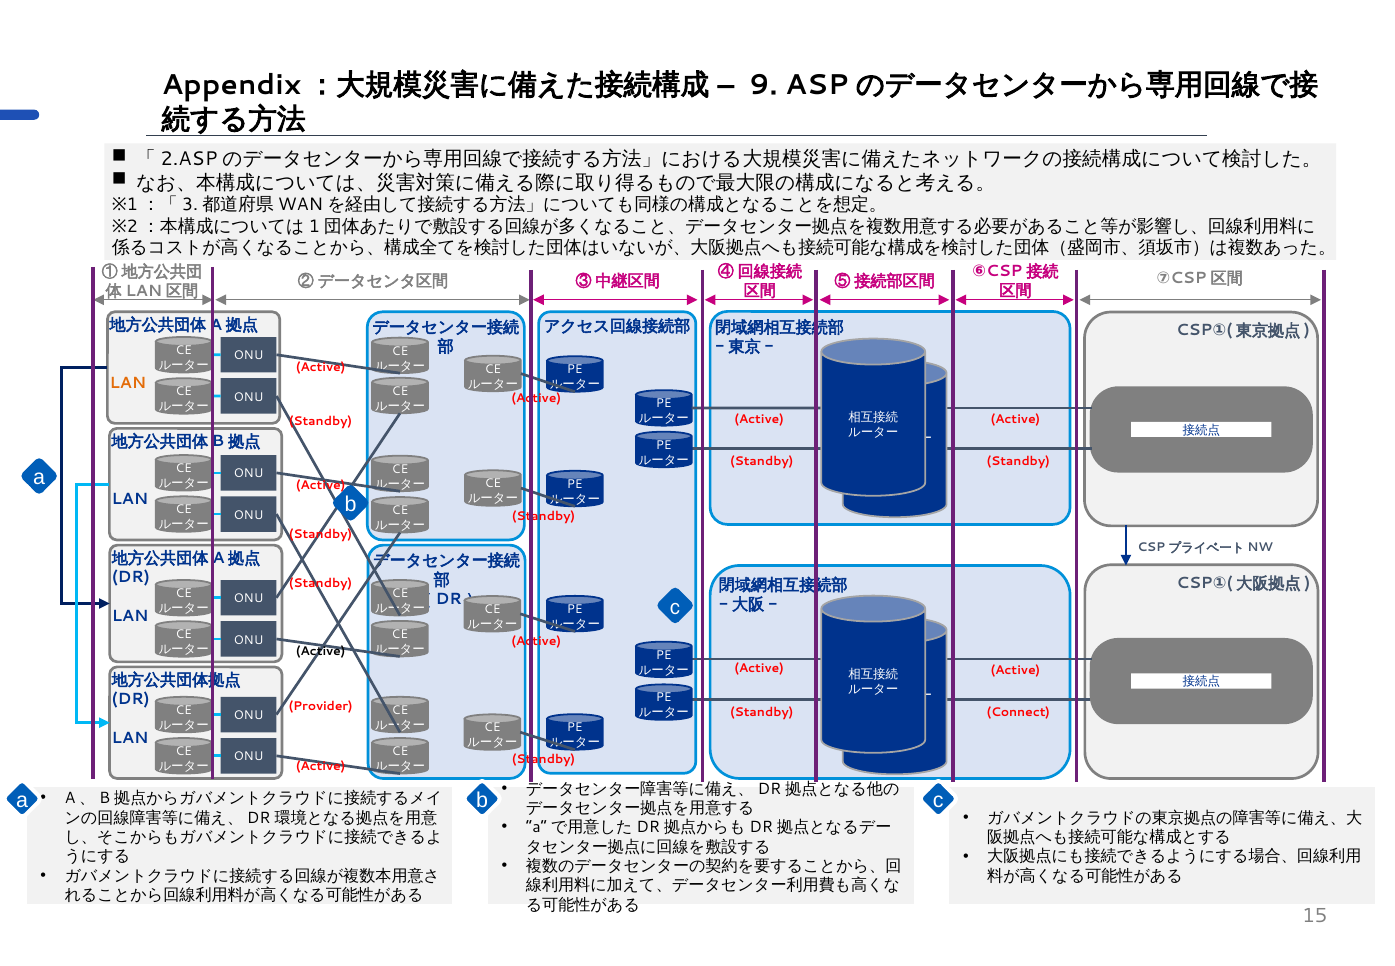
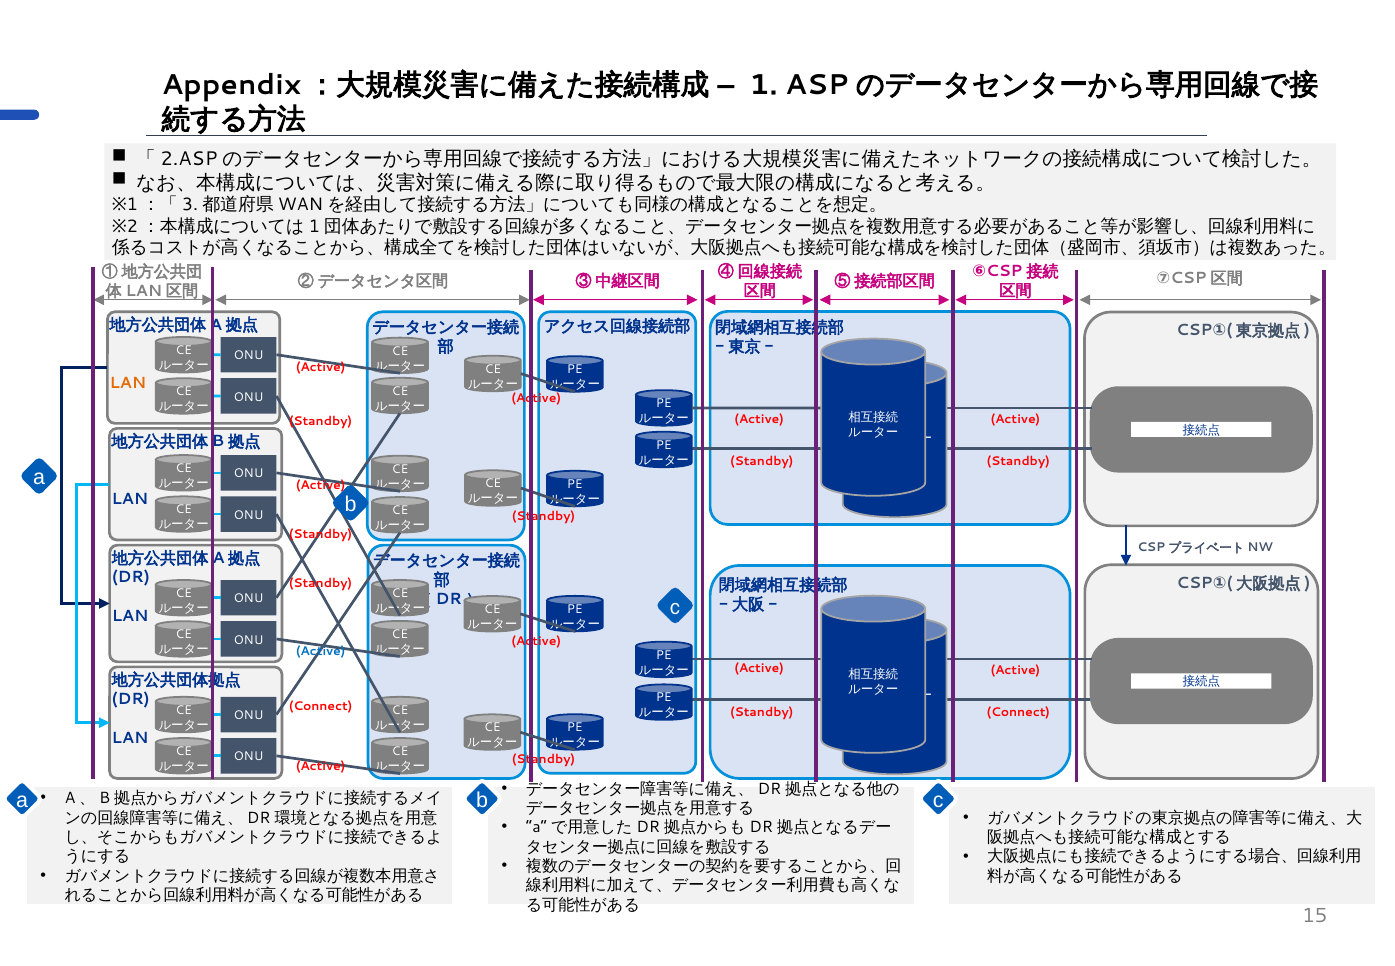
9: 9 -> 1 (763, 85)
Active colour: black -> blue (321, 651)
Provider: Provider -> Connect (321, 707)
